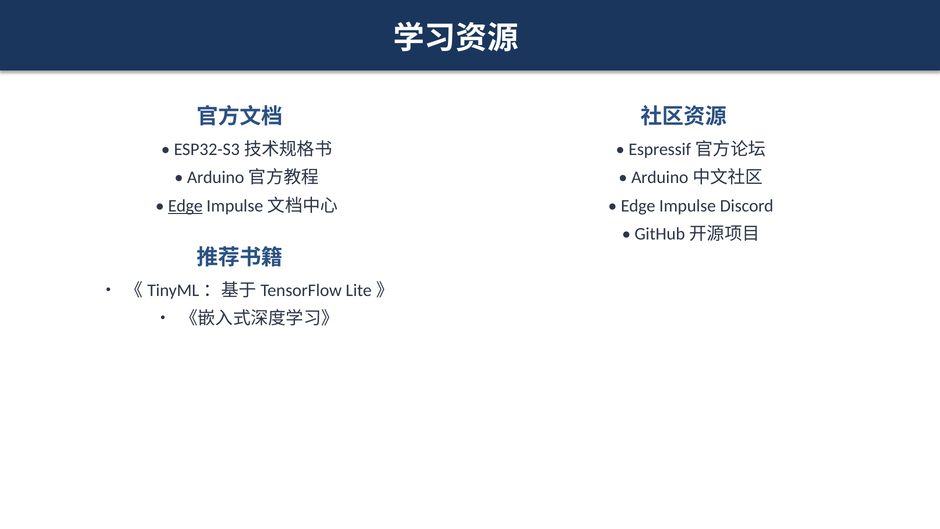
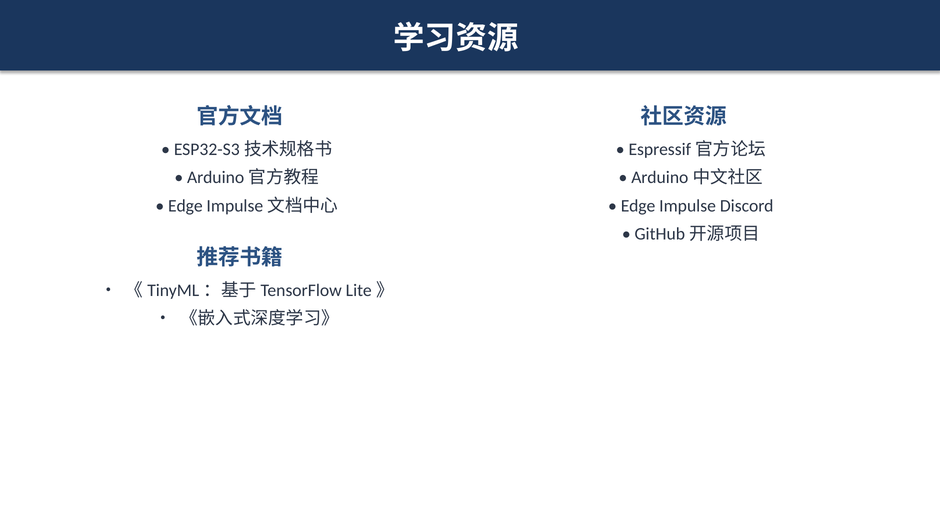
Edge underline: present -> none (185, 206)
